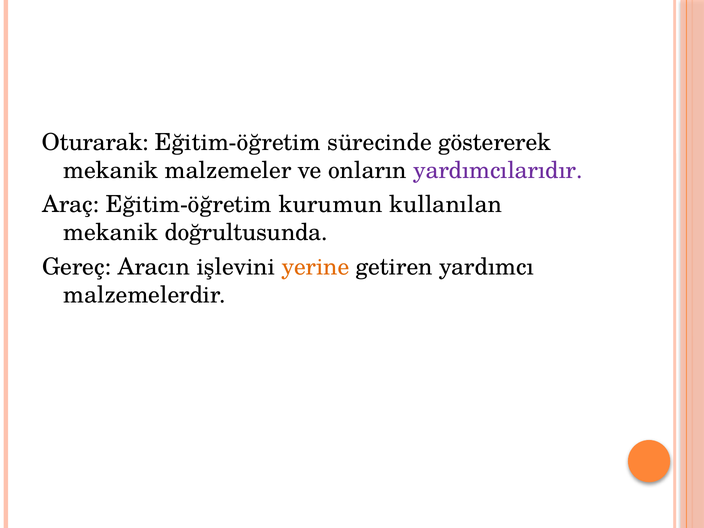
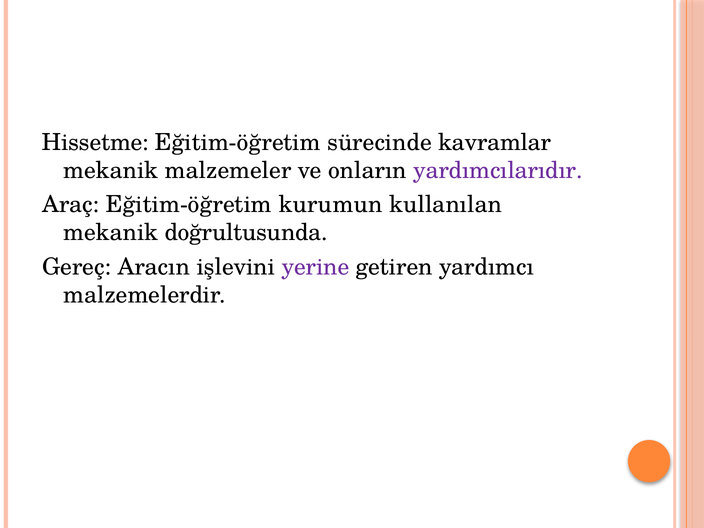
Oturarak: Oturarak -> Hissetme (95, 142)
göstererek: göstererek -> kavramlar (495, 142)
yerine colour: orange -> purple (316, 267)
